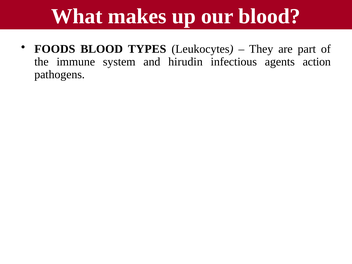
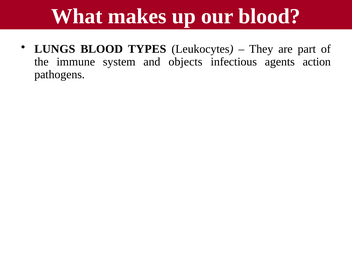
FOODS: FOODS -> LUNGS (55, 49)
hirudin: hirudin -> objects (185, 62)
